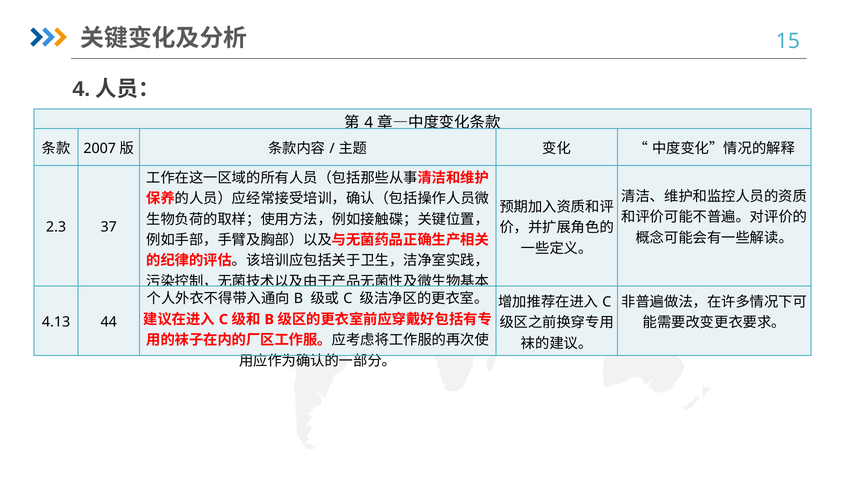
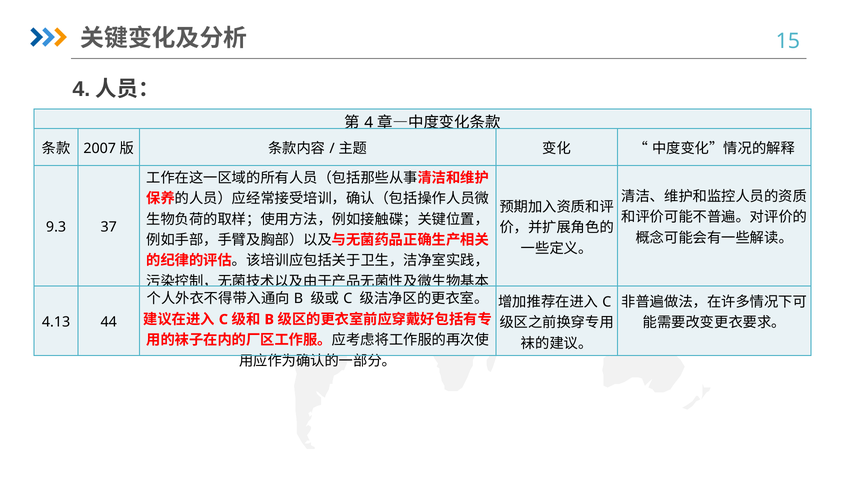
2.3: 2.3 -> 9.3 (56, 227)
